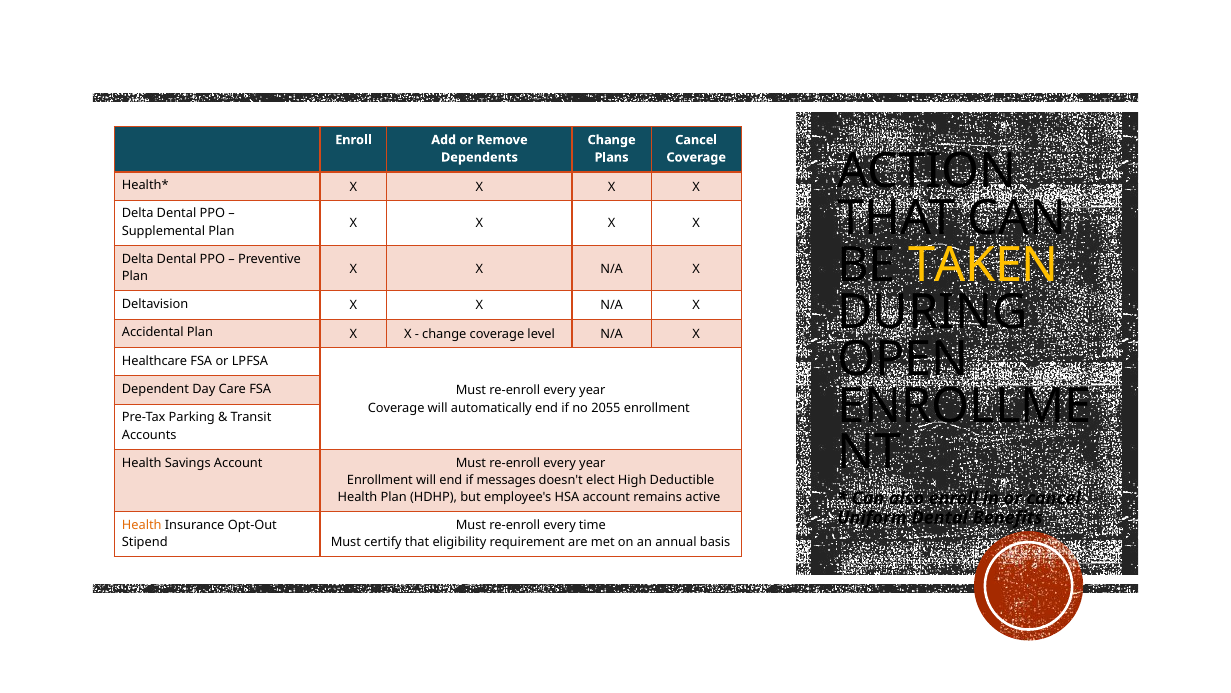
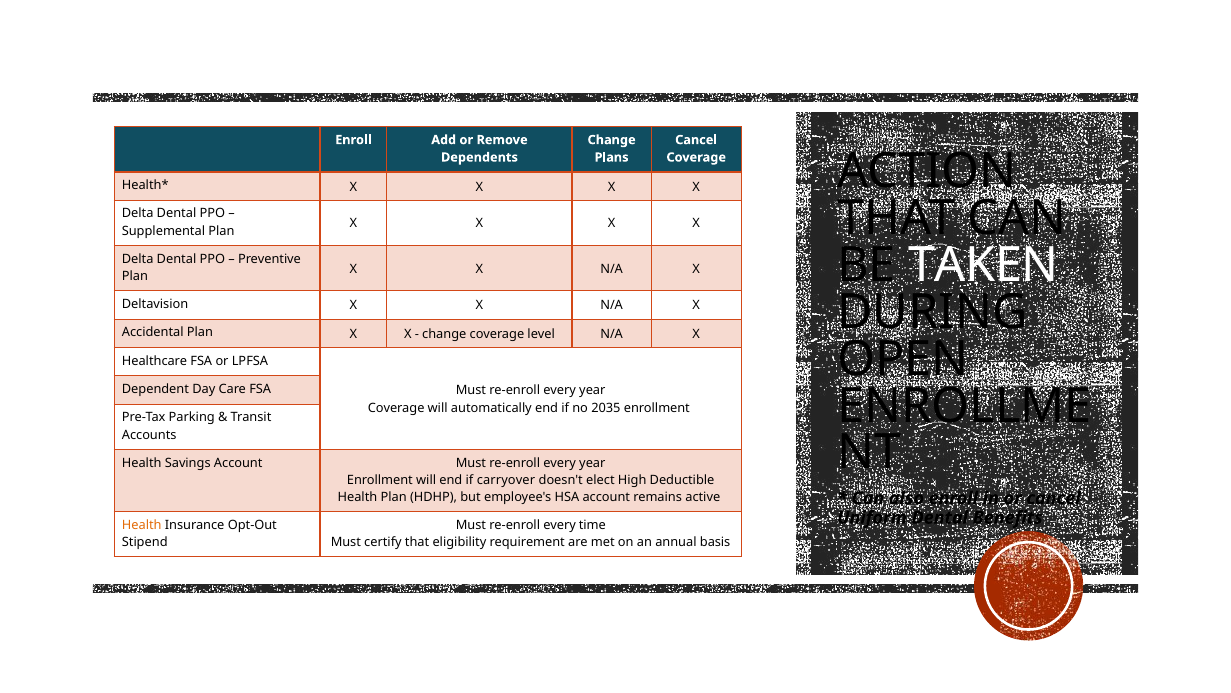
TAKEN colour: yellow -> white (983, 265)
2055: 2055 -> 2035 (606, 408)
messages: messages -> carryover (506, 480)
